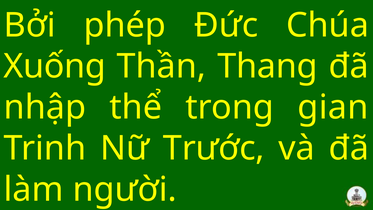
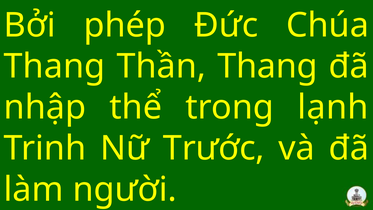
Xuống: Xuống -> Thang (54, 66)
gian: gian -> lạnh (333, 107)
